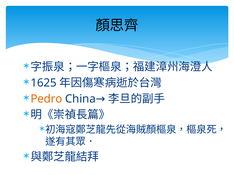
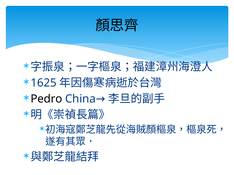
Pedro colour: orange -> black (46, 99)
